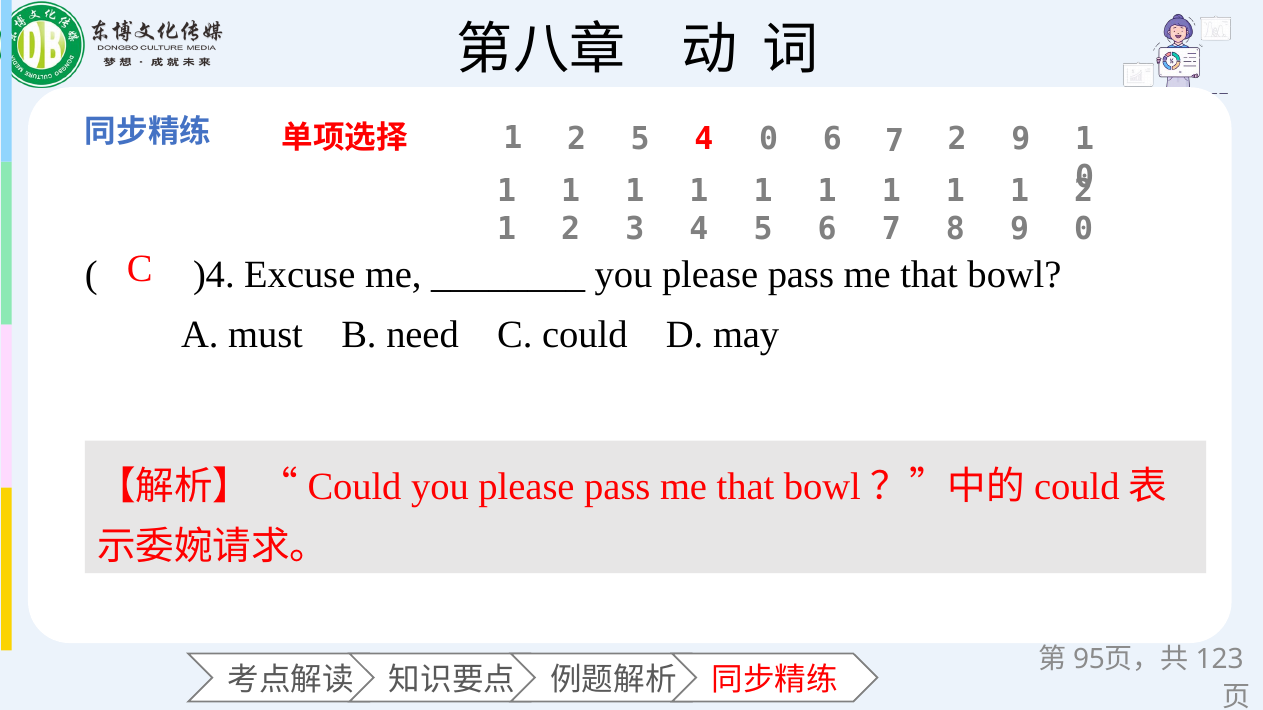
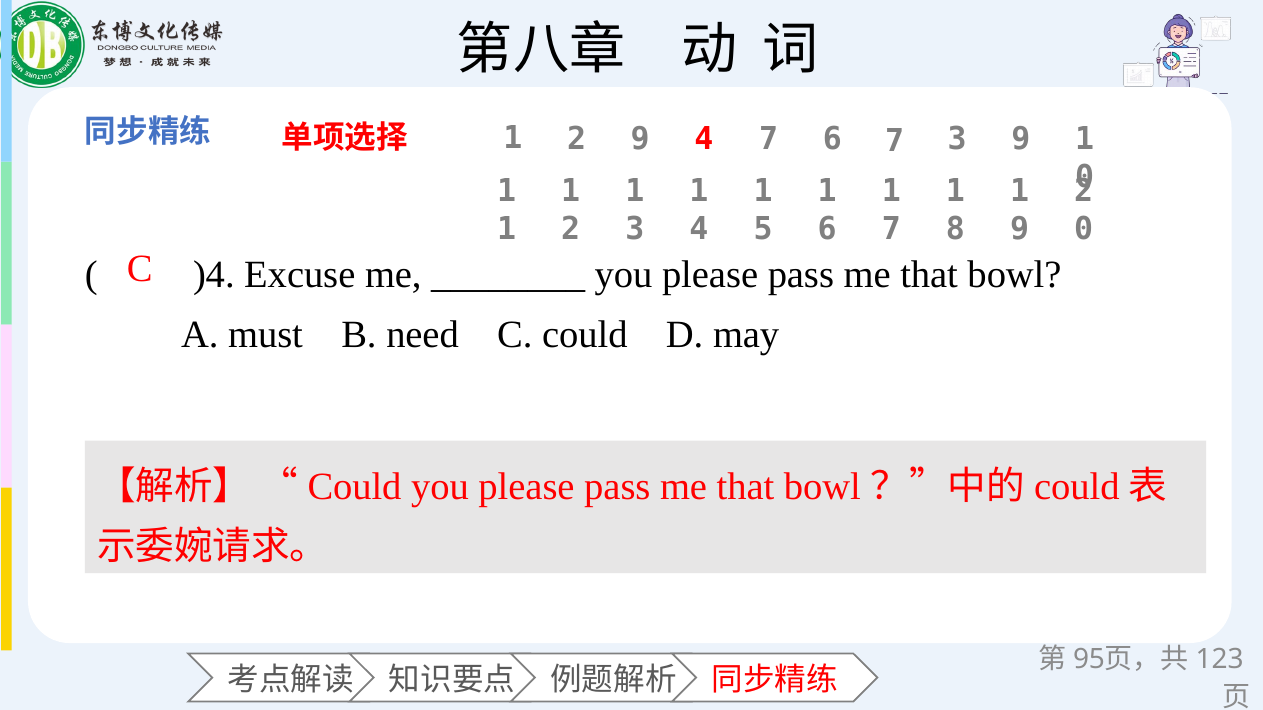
2 5: 5 -> 9 (640, 140)
4 0: 0 -> 7 (769, 140)
7 2: 2 -> 3 (957, 140)
